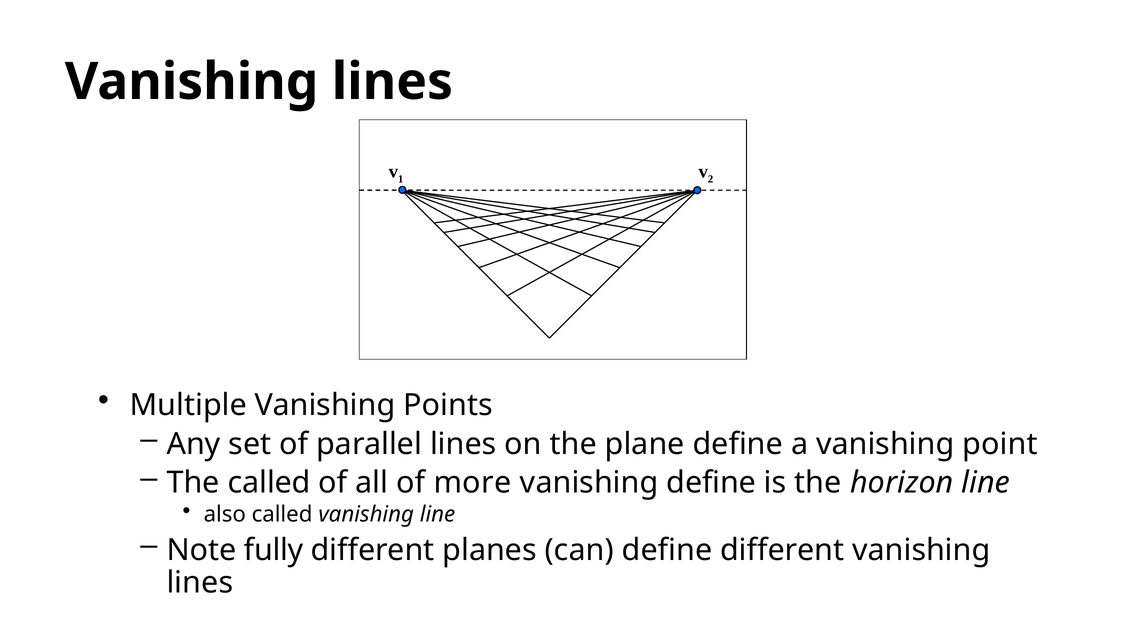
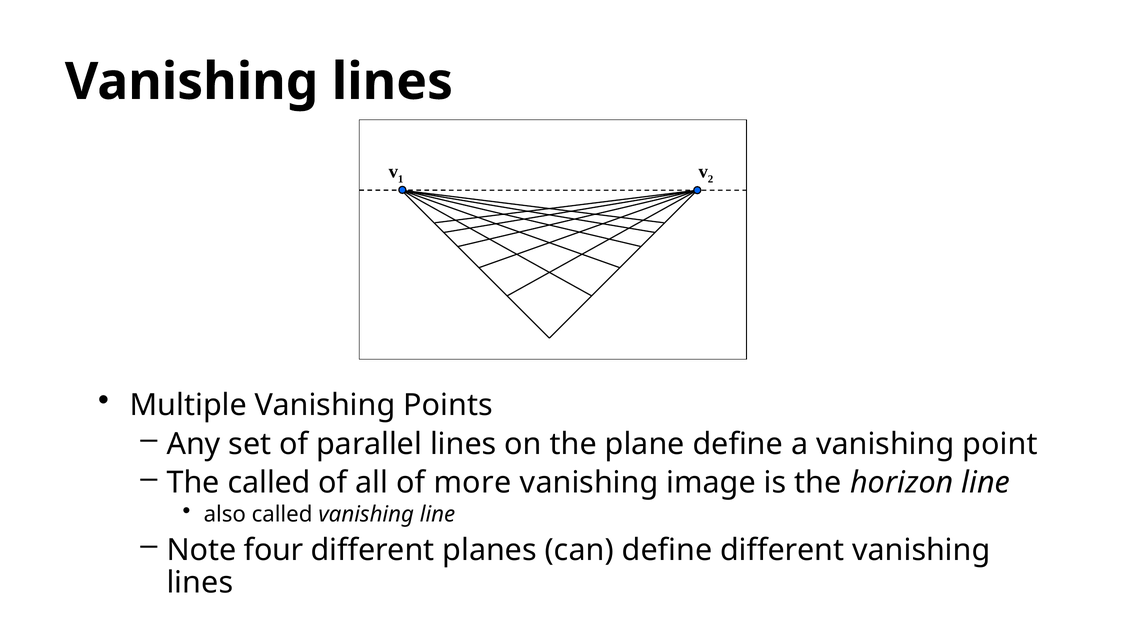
vanishing define: define -> image (711, 483)
fully: fully -> four (274, 550)
